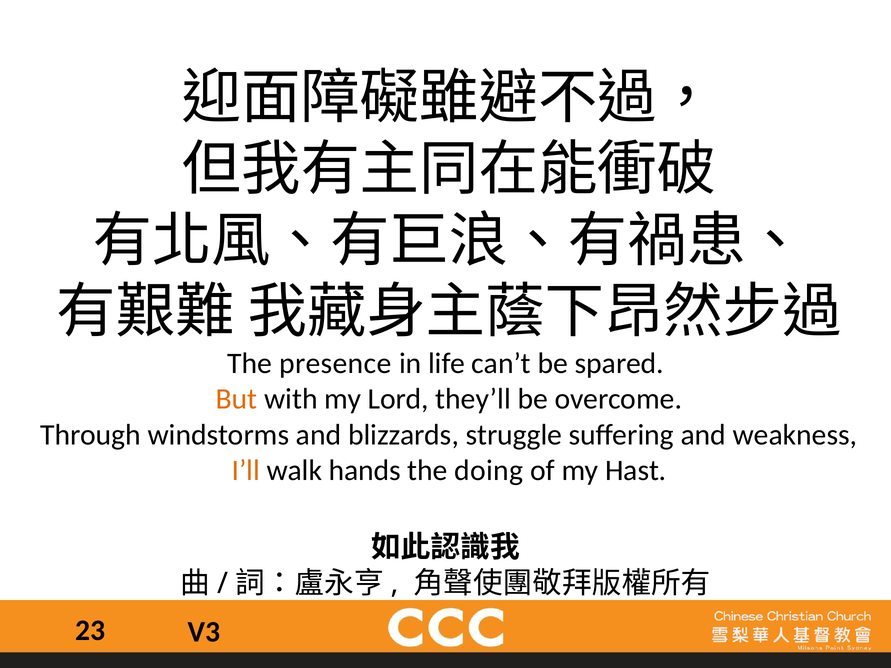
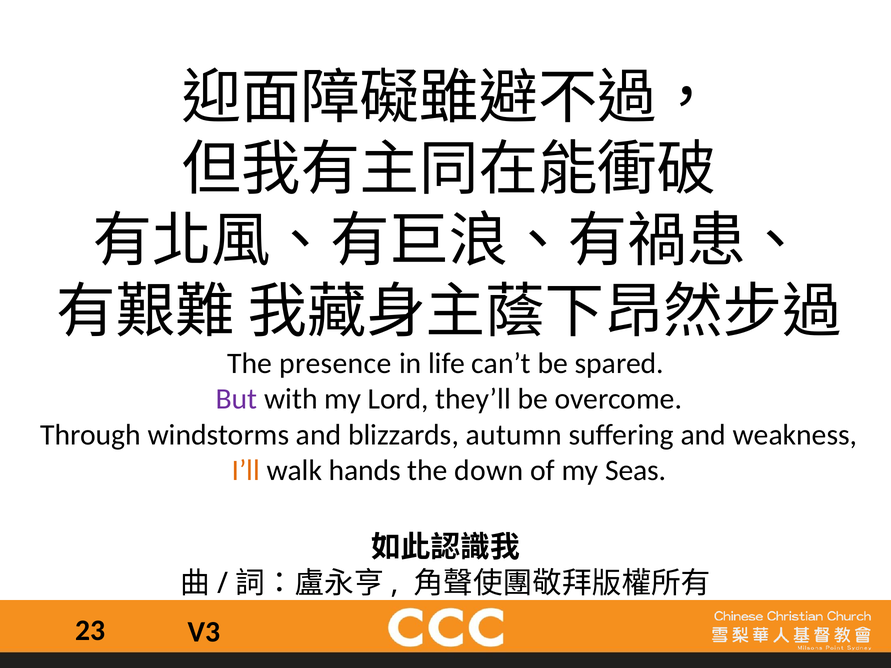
But colour: orange -> purple (237, 399)
struggle: struggle -> autumn (514, 435)
doing: doing -> down (489, 471)
Hast: Hast -> Seas (636, 471)
